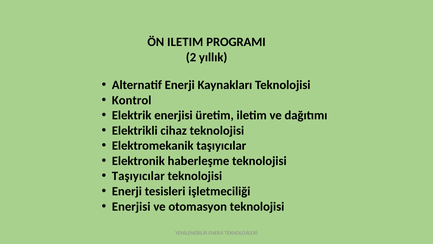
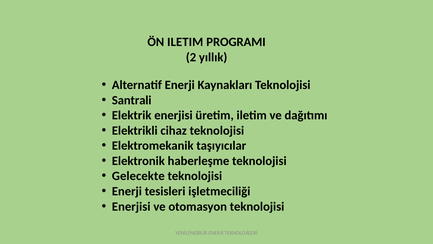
Kontrol: Kontrol -> Santrali (132, 100)
Taşıyıcılar: Taşıyıcılar -> Gelecekte (138, 176)
